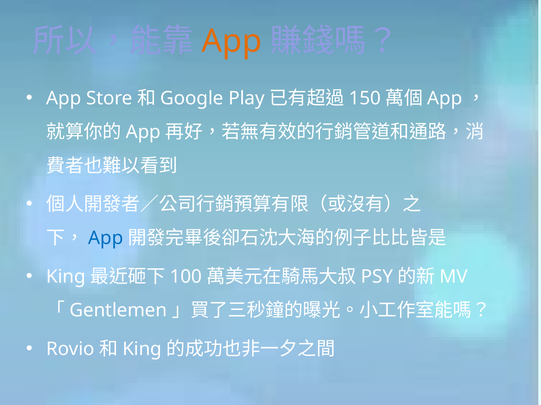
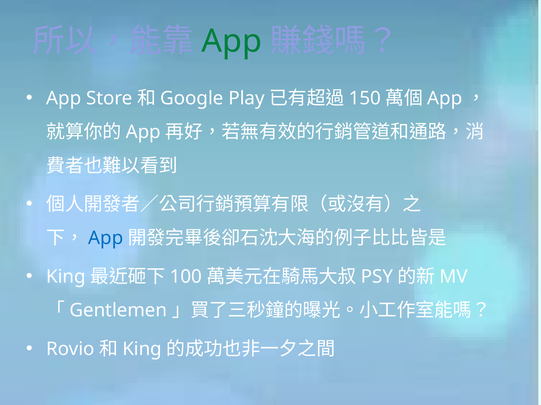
App colour: orange -> green (232, 41)
